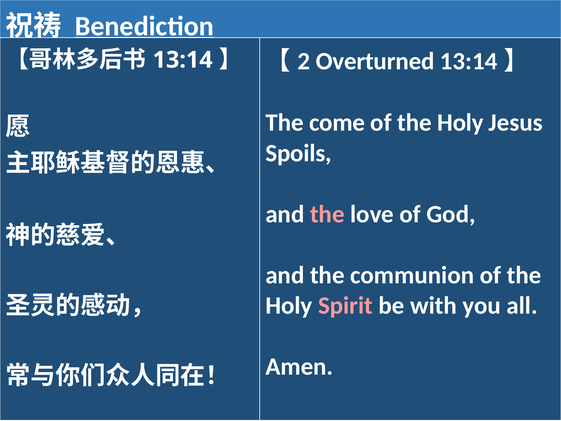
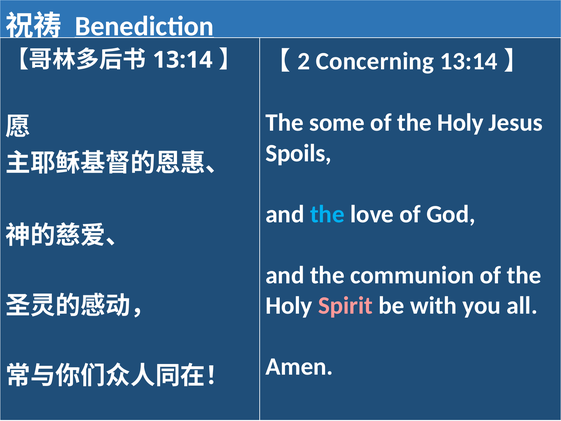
Overturned: Overturned -> Concerning (375, 61)
come: come -> some (337, 123)
the colour: pink -> light blue (327, 214)
